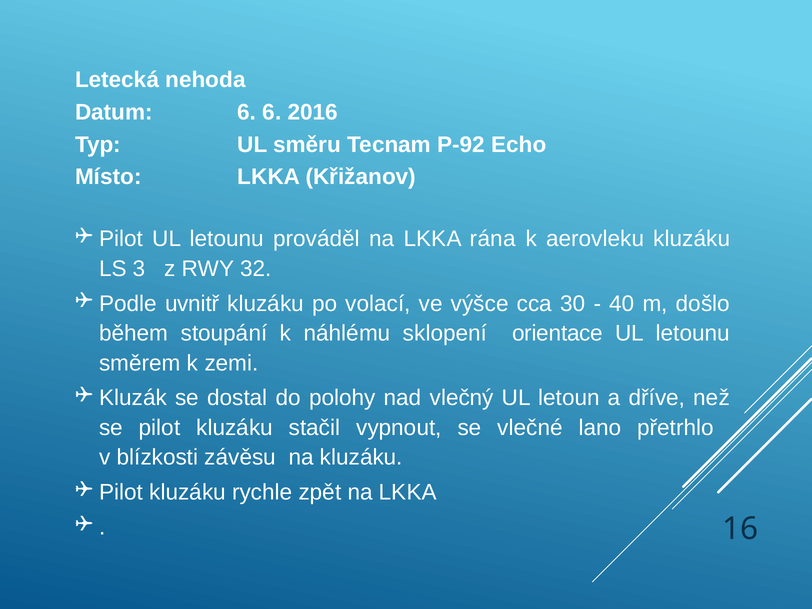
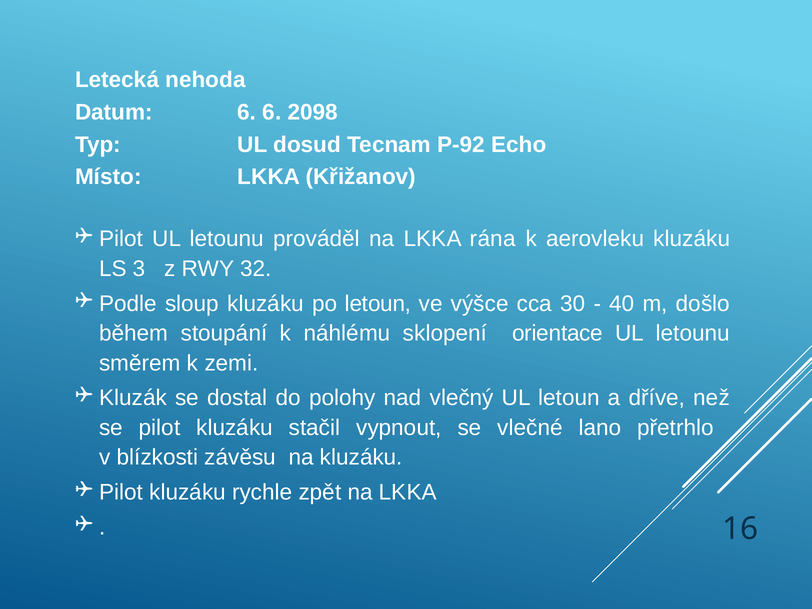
2016: 2016 -> 2098 (313, 112)
směru: směru -> dosud (307, 145)
uvnitř: uvnitř -> sloup (192, 304)
po volací: volací -> letoun (378, 304)
